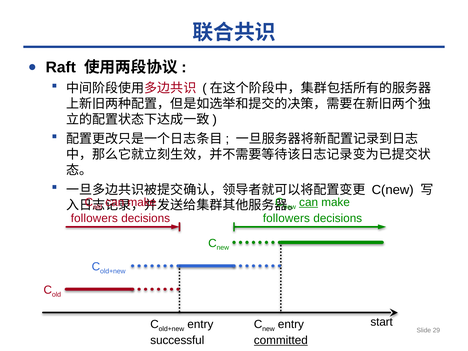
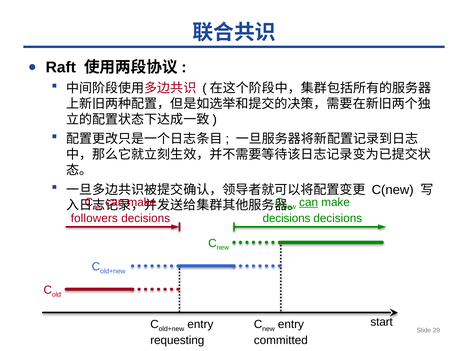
followers: followers -> decisions (286, 218)
successful: successful -> requesting (177, 340)
committed underline: present -> none (281, 340)
